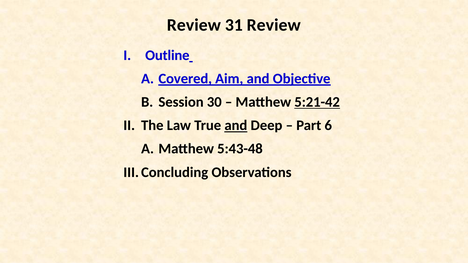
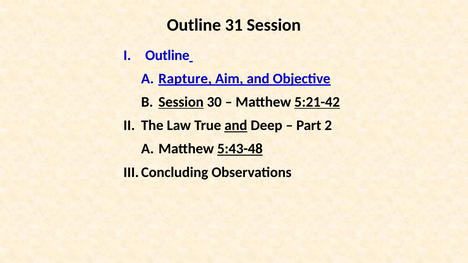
Review: Review -> Outline (194, 25)
31 Review: Review -> Session (274, 25)
Covered: Covered -> Rapture (185, 79)
Session underline: none -> present (181, 102)
6: 6 -> 2 (328, 126)
5:43-48 underline: none -> present (240, 149)
